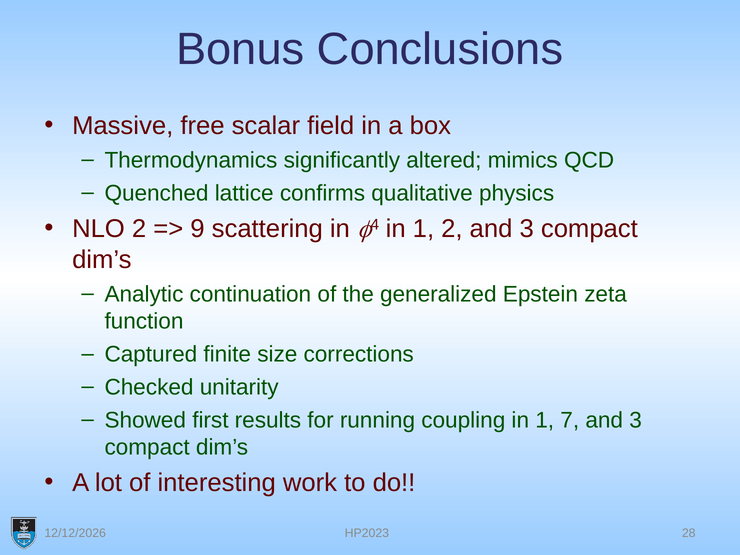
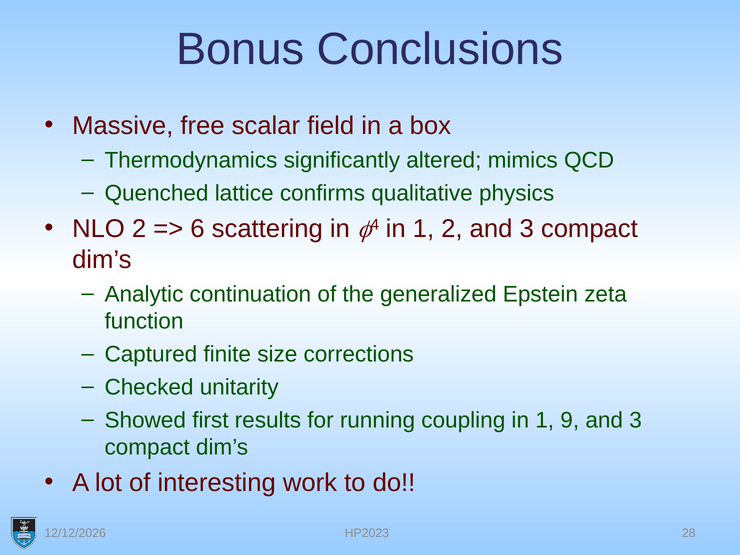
9: 9 -> 6 (197, 229)
7: 7 -> 9 (570, 420)
